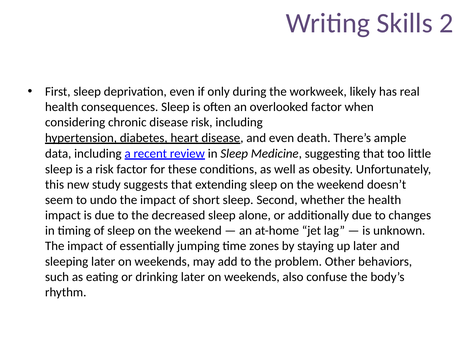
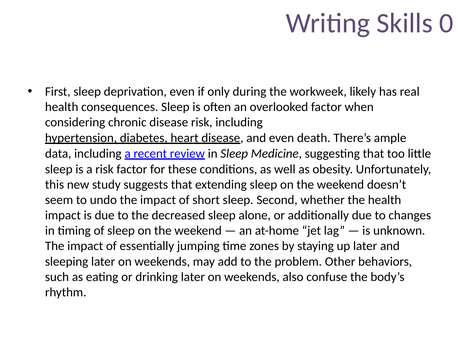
2: 2 -> 0 (446, 23)
